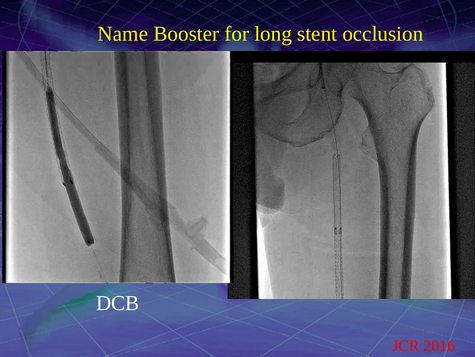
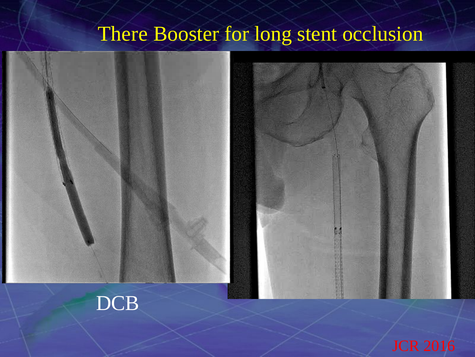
Name: Name -> There (123, 34)
